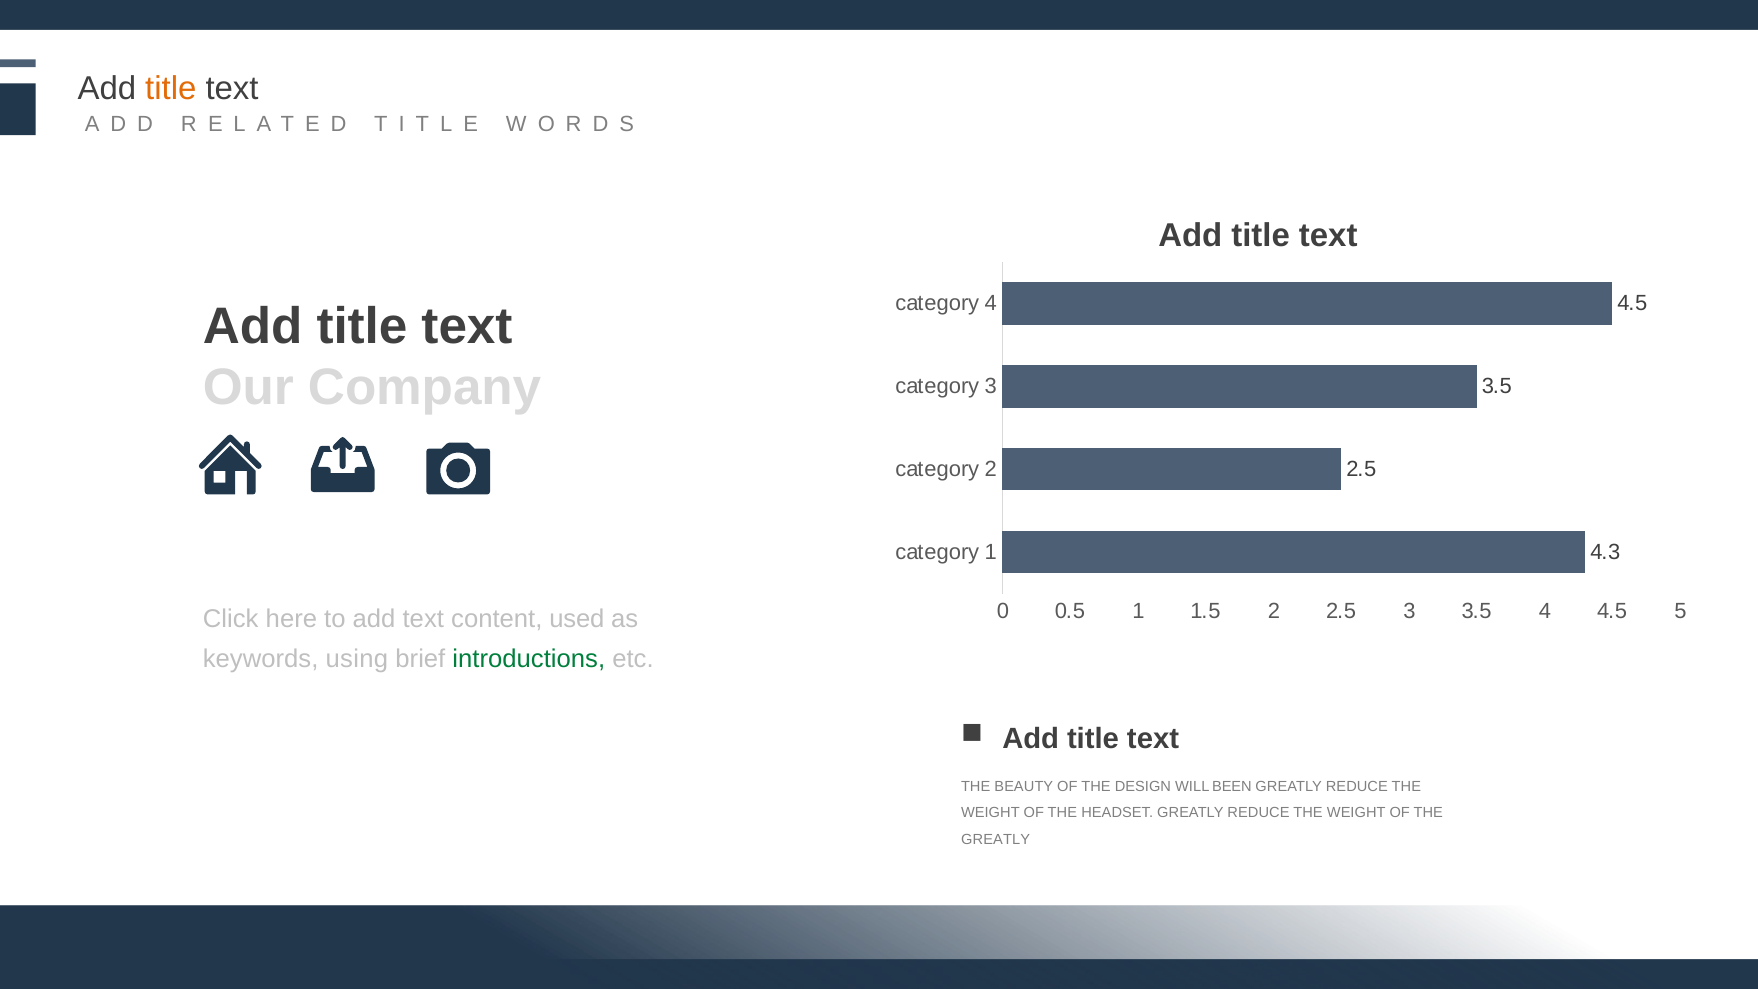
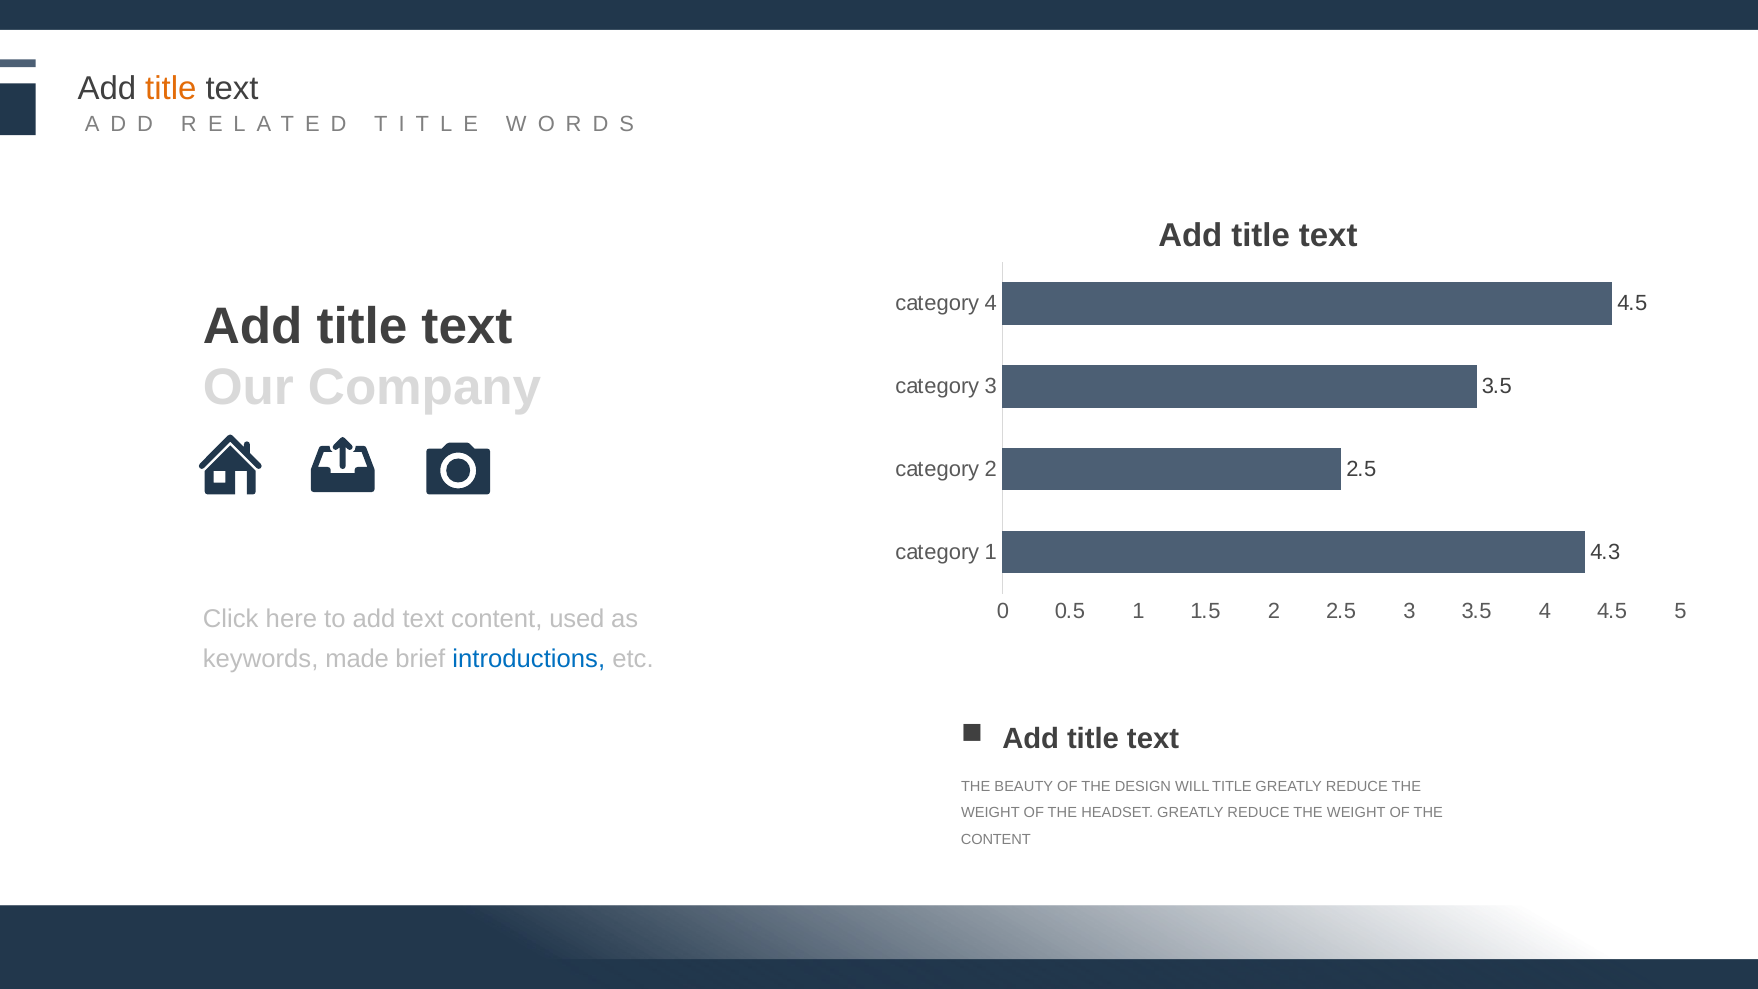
using: using -> made (357, 659)
introductions colour: green -> blue (529, 659)
WILL BEEN: BEEN -> TITLE (1232, 787)
GREATLY: GREATLY -> CONTENT (996, 839)
